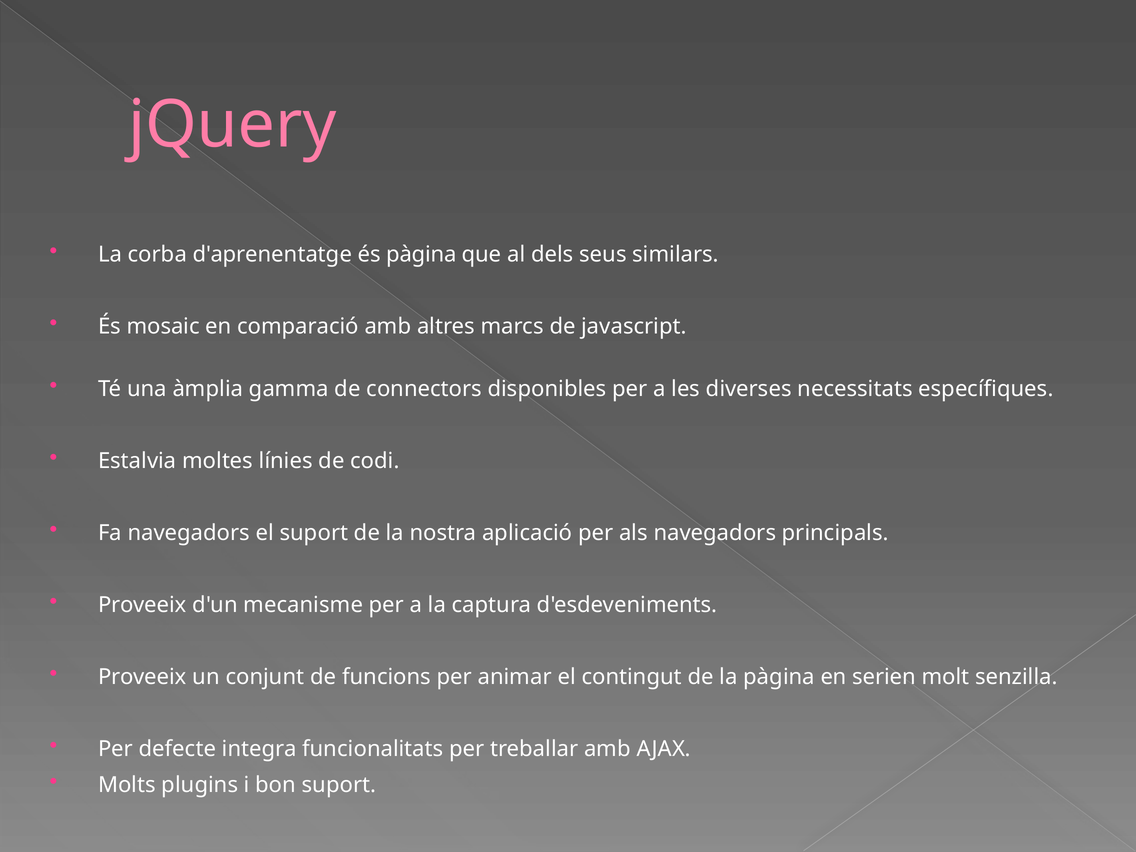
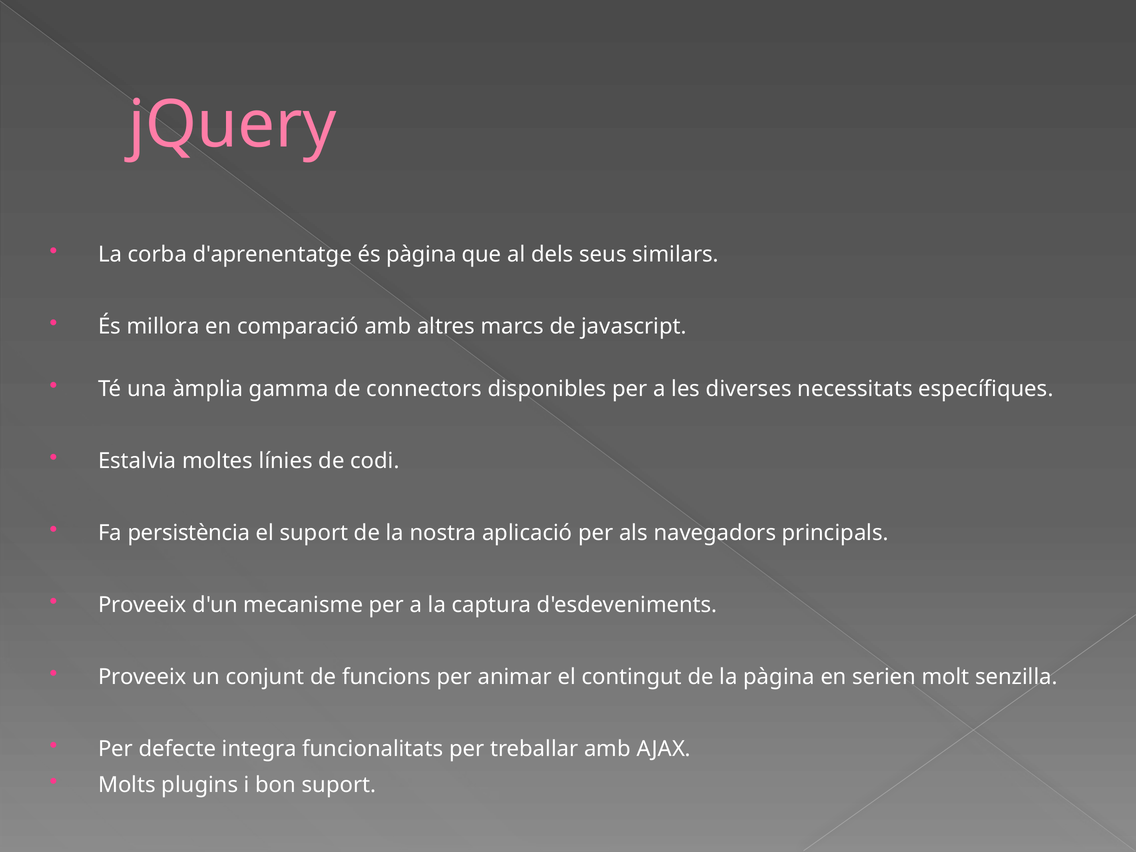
mosaic: mosaic -> millora (163, 326)
Fa navegadors: navegadors -> persistència (189, 533)
